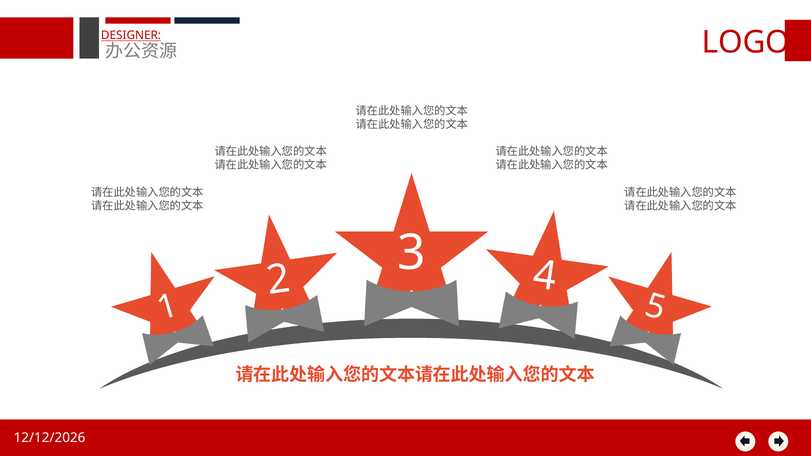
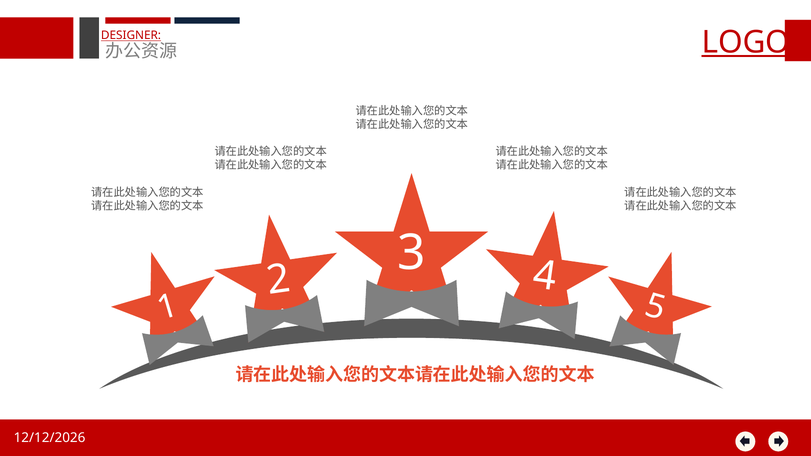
LOGO underline: none -> present (746, 42)
